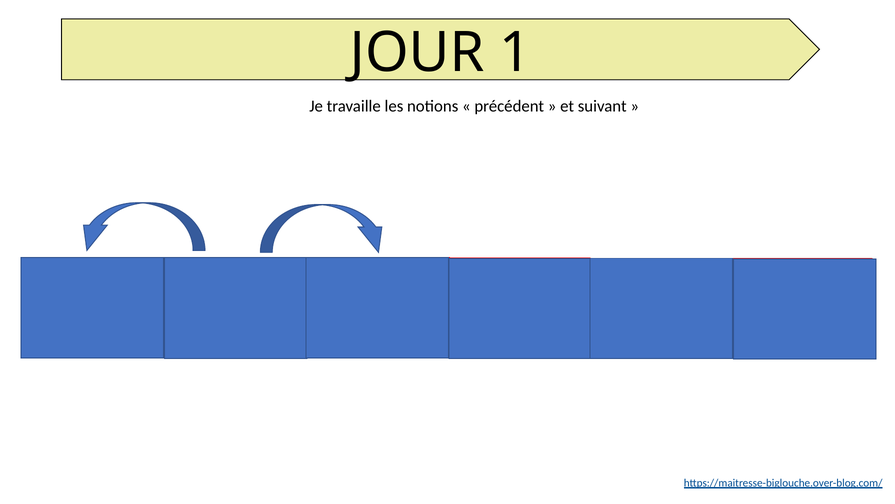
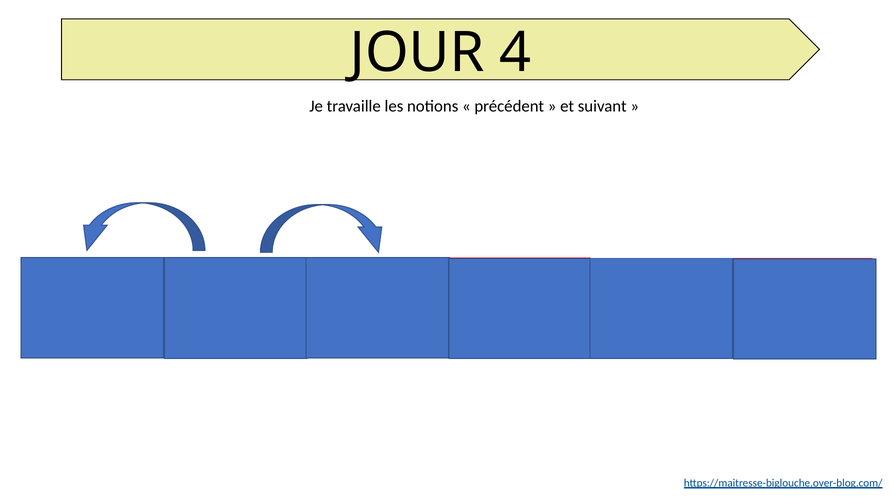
JOUR 1: 1 -> 4 (515, 53)
